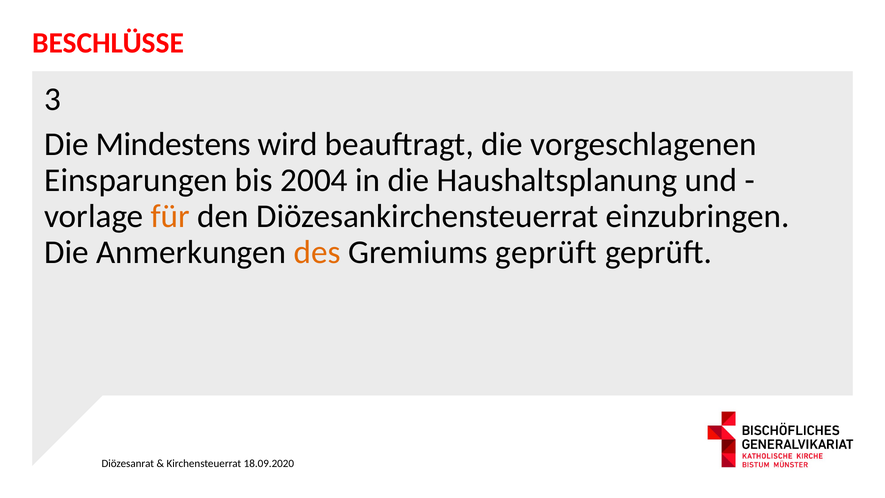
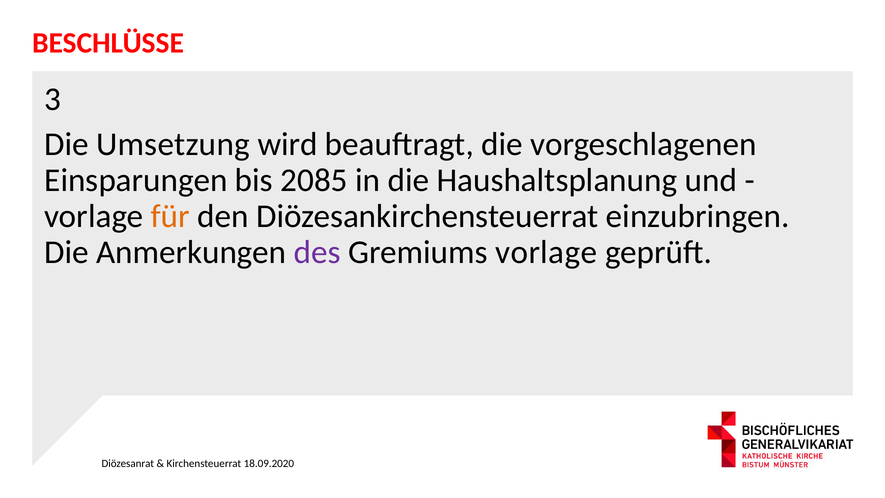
Mindestens: Mindestens -> Umsetzung (173, 144)
2004: 2004 -> 2085 (314, 180)
des colour: orange -> purple (317, 252)
Gremiums geprüft: geprüft -> vorlage (546, 252)
